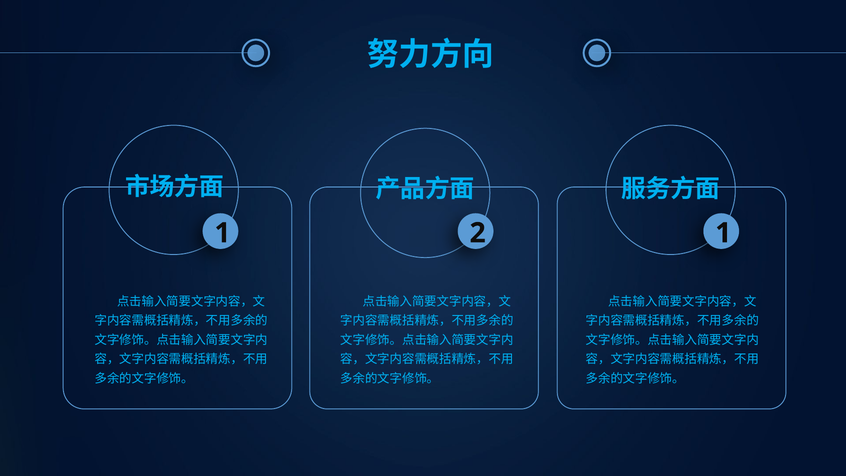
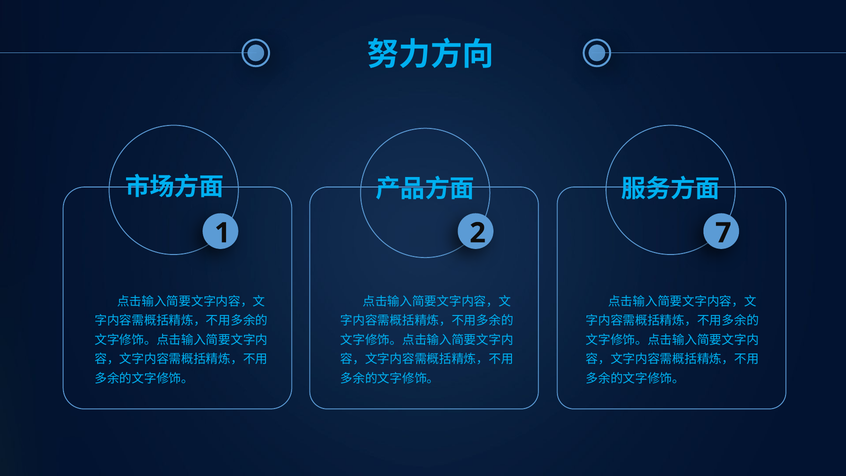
2 1: 1 -> 7 (723, 233)
